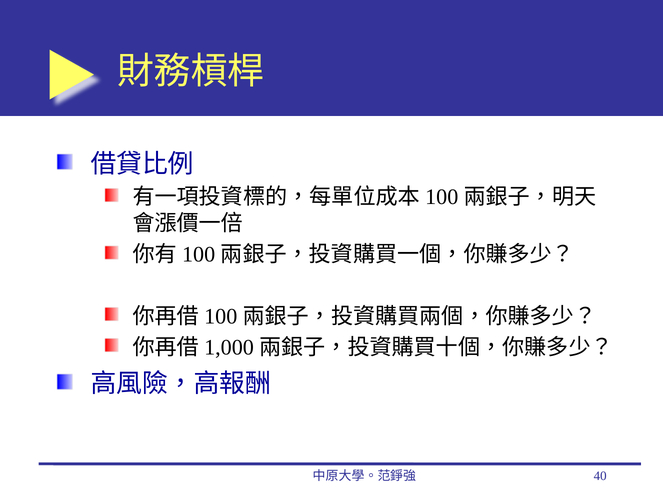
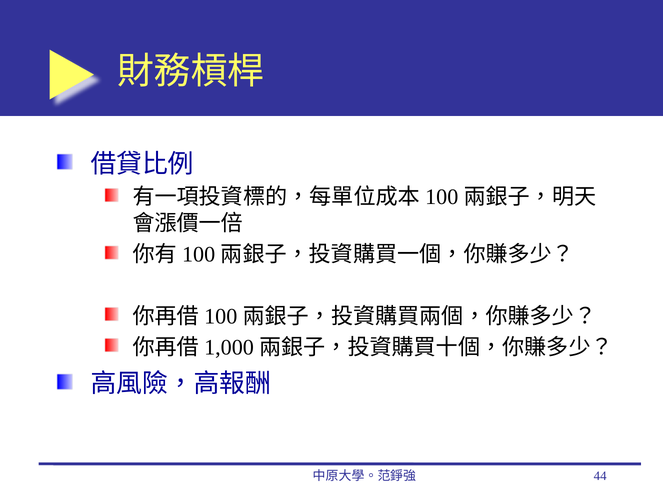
40: 40 -> 44 (600, 476)
